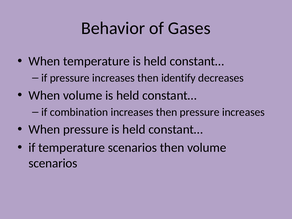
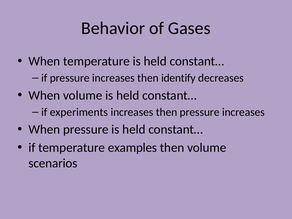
combination: combination -> experiments (79, 112)
temperature scenarios: scenarios -> examples (132, 148)
